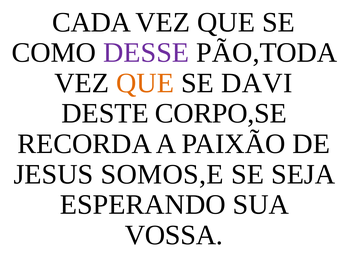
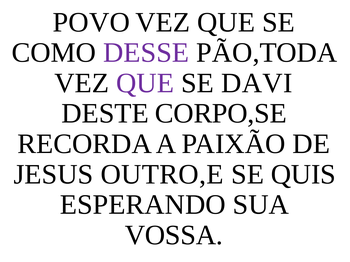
CADA: CADA -> POVO (91, 22)
QUE colour: orange -> purple (145, 83)
SOMOS,E: SOMOS,E -> OUTRO,E (162, 175)
SEJA: SEJA -> QUIS (303, 175)
